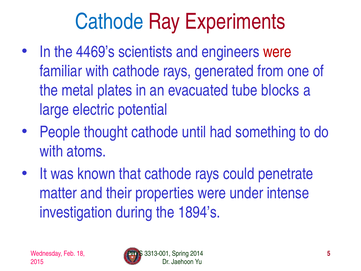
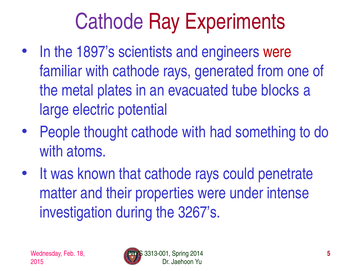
Cathode colour: blue -> purple (109, 22)
4469’s: 4469’s -> 1897’s (95, 52)
cathode until: until -> with (194, 132)
1894’s: 1894’s -> 3267’s (199, 212)
